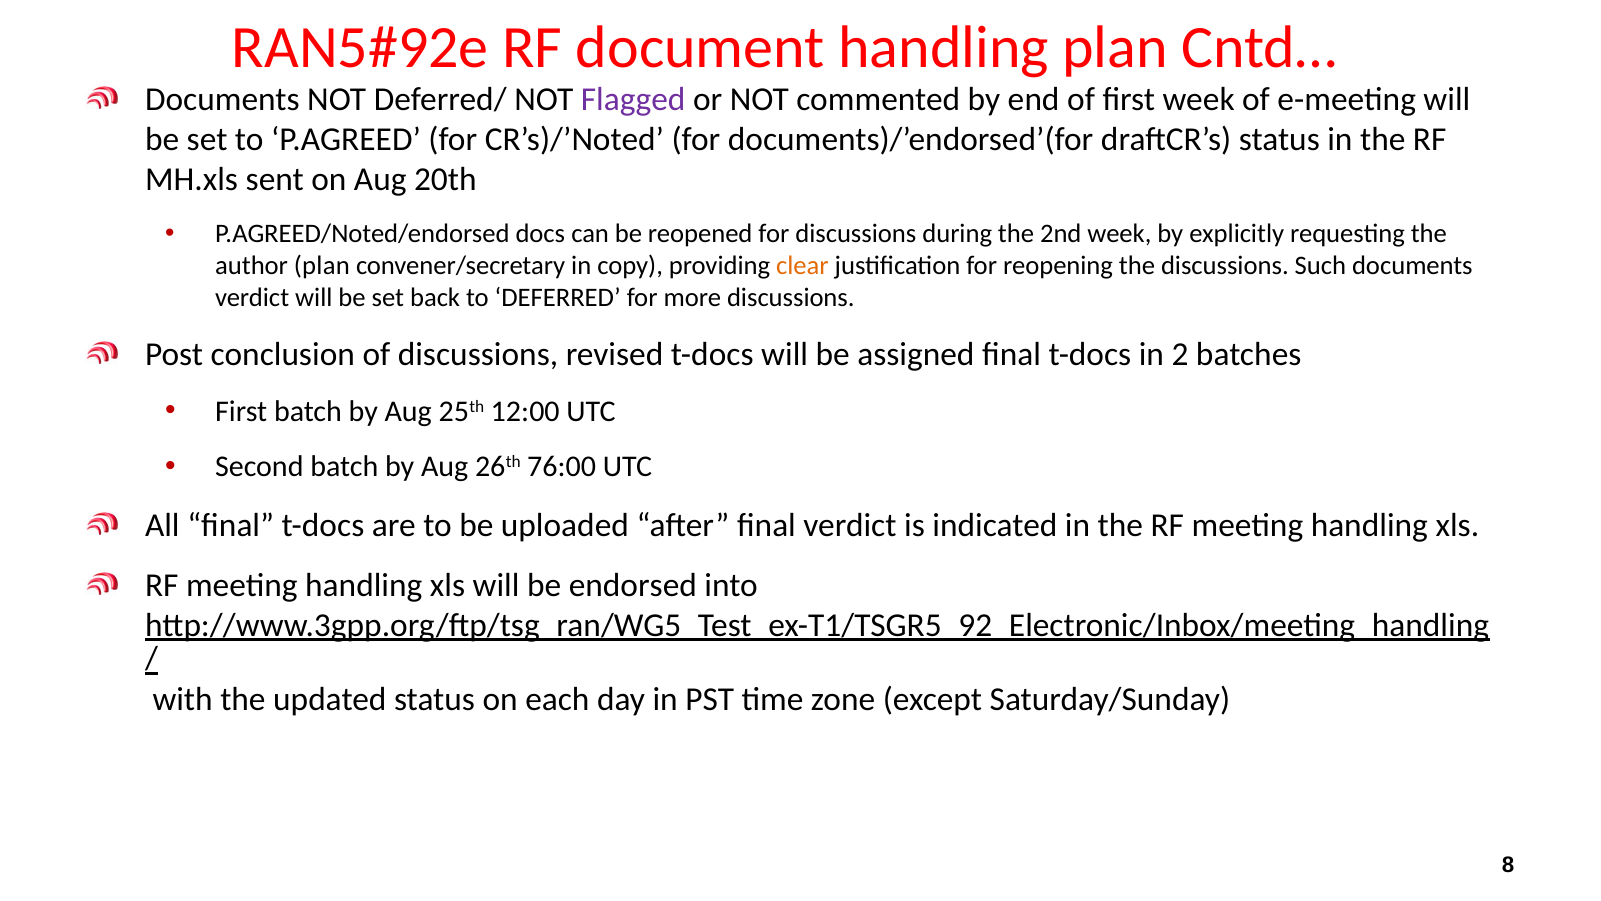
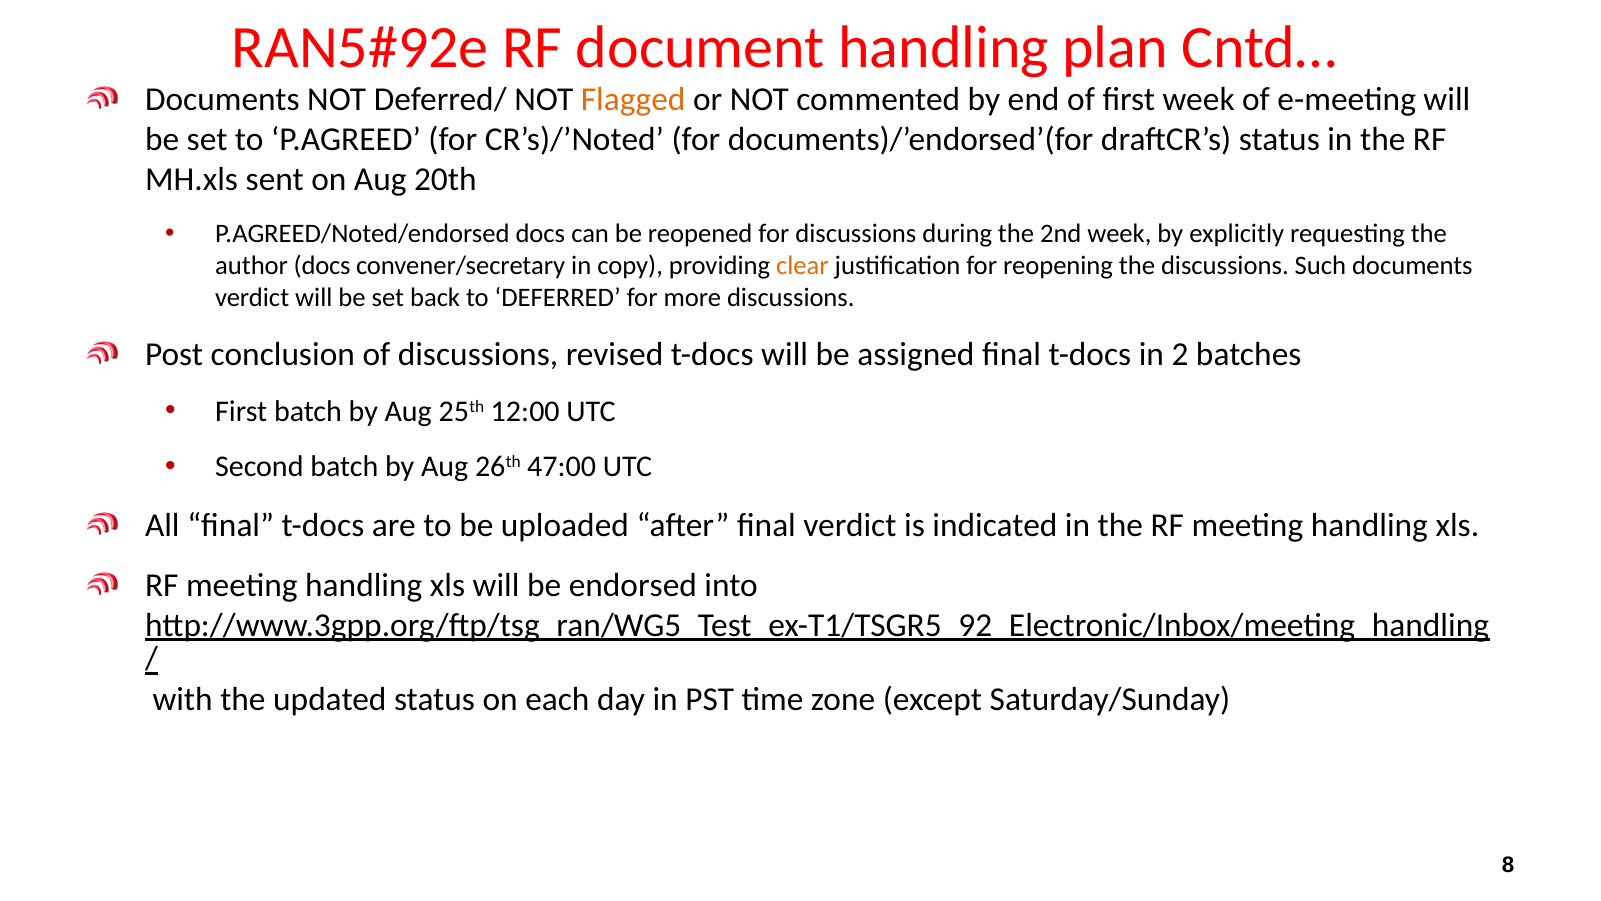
Flagged colour: purple -> orange (633, 99)
author plan: plan -> docs (322, 266)
76:00: 76:00 -> 47:00 (562, 467)
